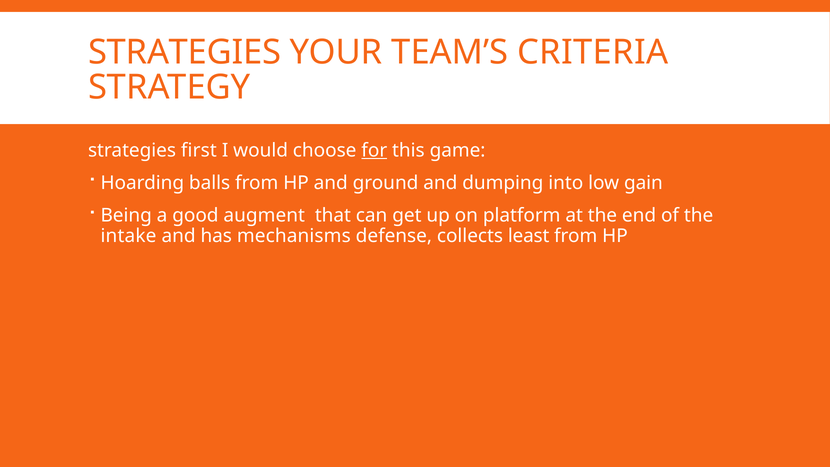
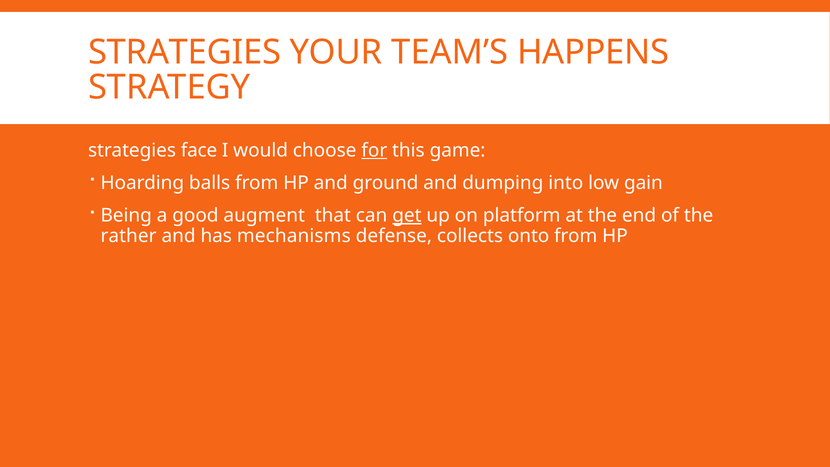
CRITERIA: CRITERIA -> HAPPENS (593, 52)
first: first -> face (199, 150)
get underline: none -> present (407, 215)
intake: intake -> rather (129, 236)
least: least -> onto (529, 236)
